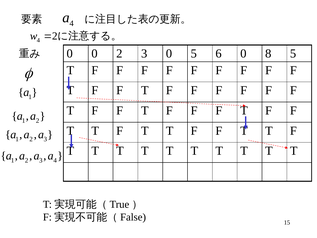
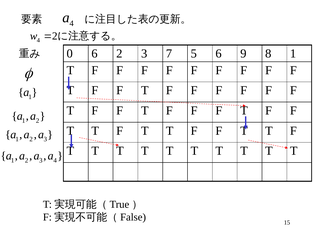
0 0: 0 -> 6 (94, 53)
3 0: 0 -> 7 (169, 53)
6 0: 0 -> 9 (243, 53)
8 5: 5 -> 1 (293, 53)
